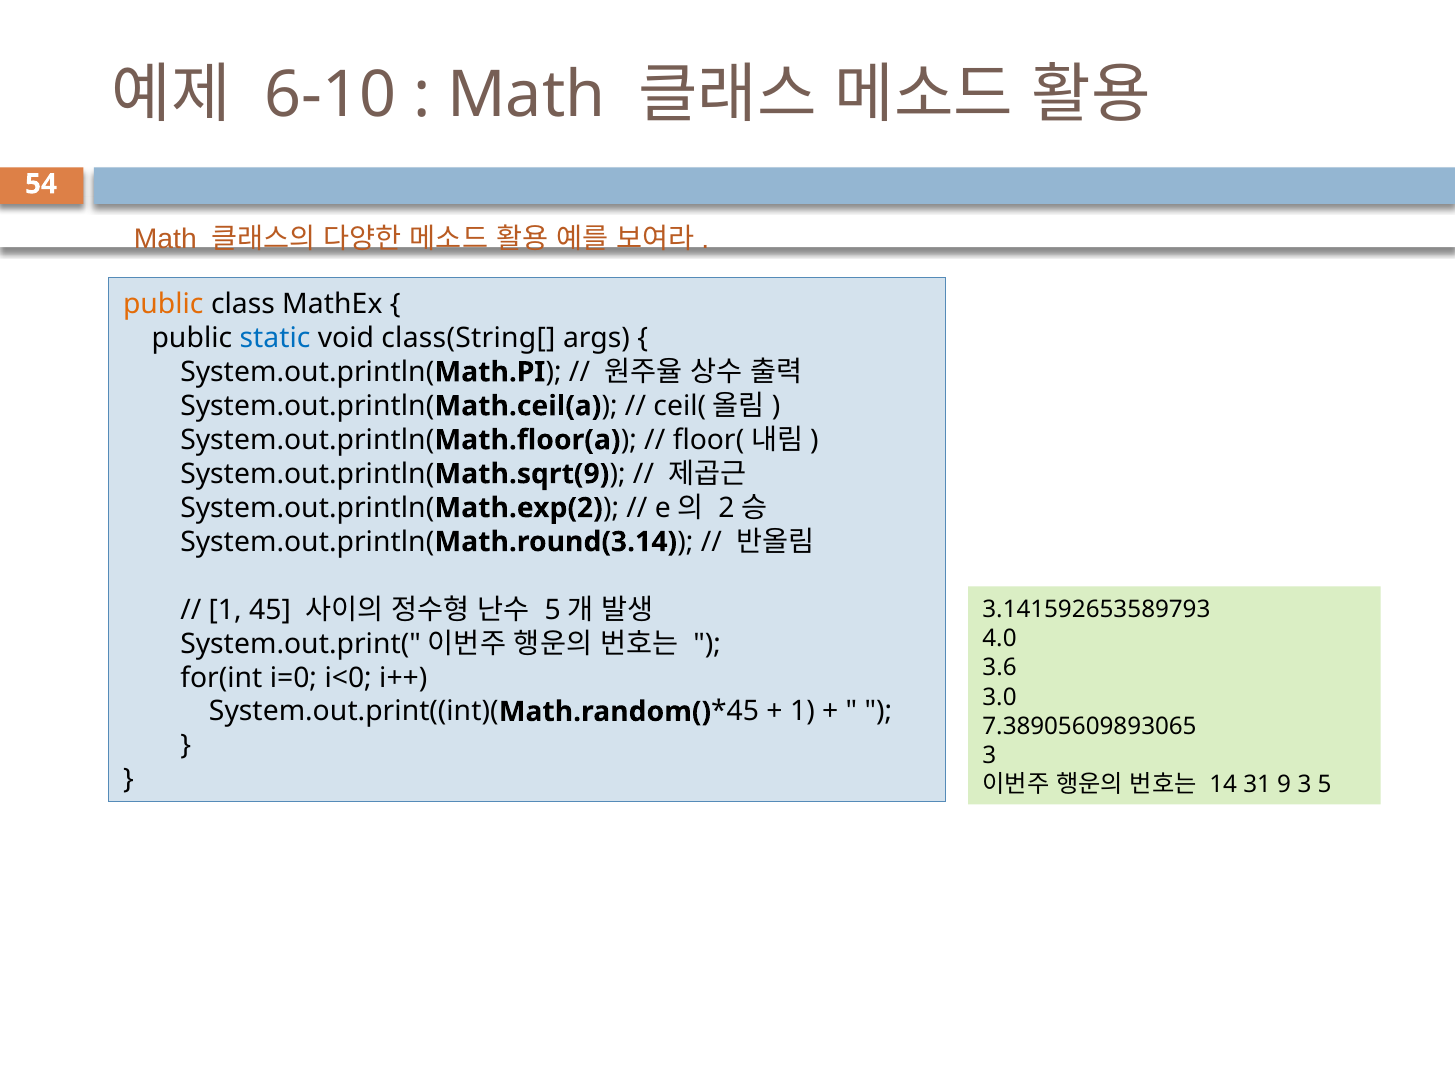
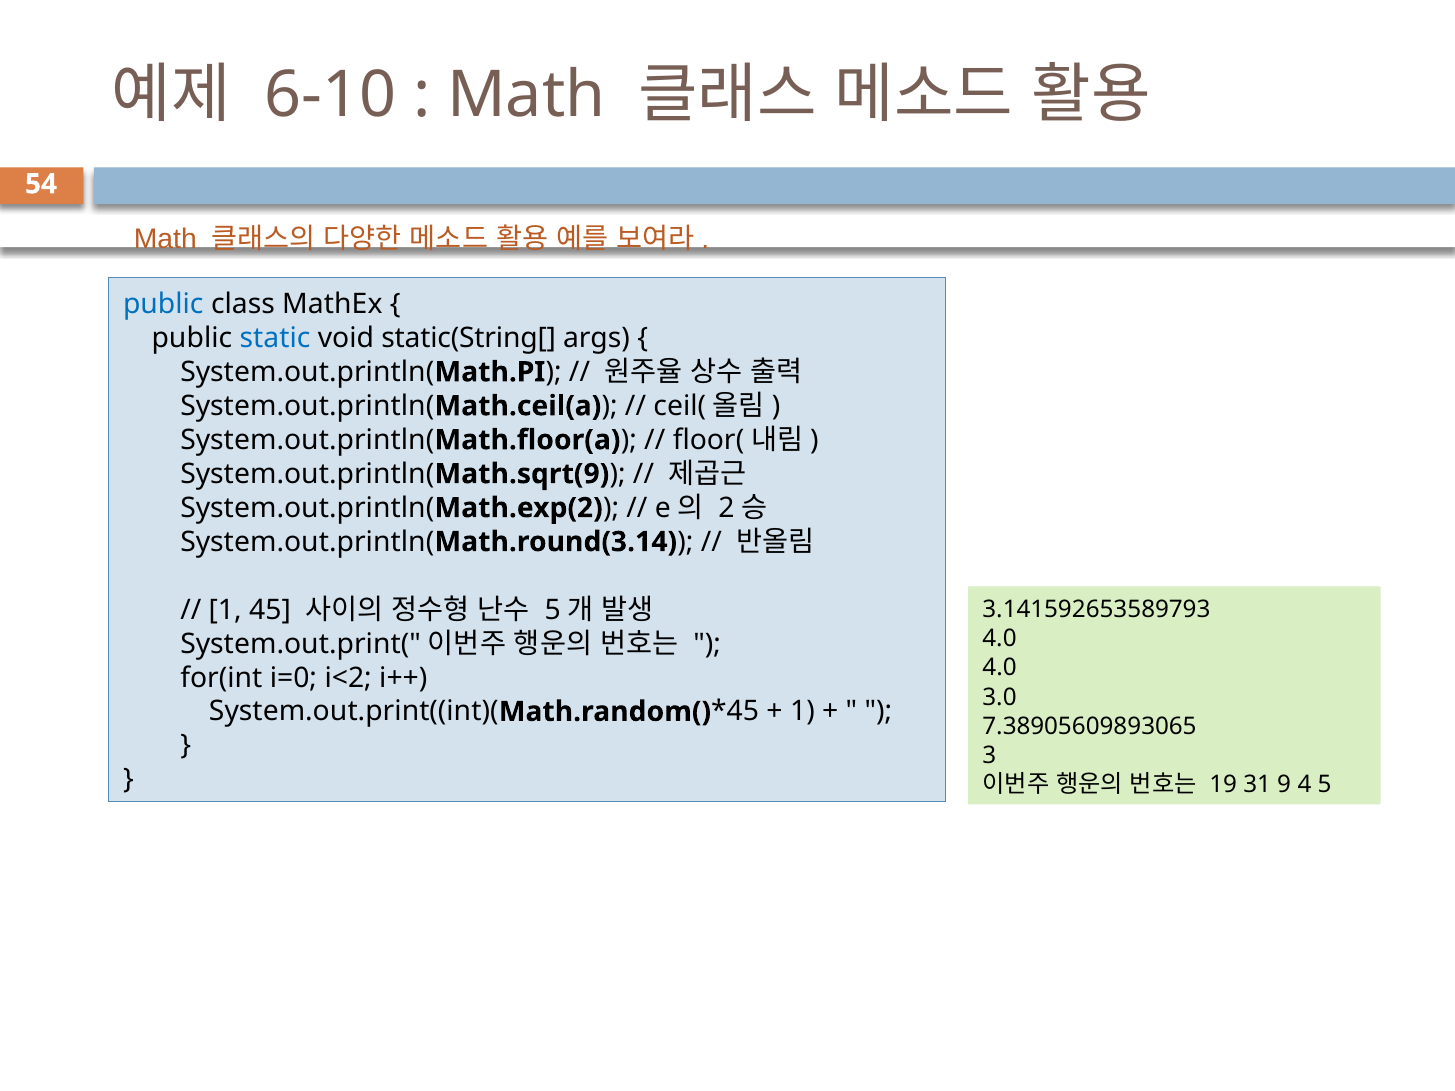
public colour: orange -> blue (163, 304)
class(String[: class(String[ -> static(String[ (469, 338)
3.6: 3.6 -> 4.0 (1000, 668)
i<0: i<0 -> i<2 (348, 678)
14: 14 -> 19 (1223, 785)
9 3: 3 -> 4 (1304, 785)
